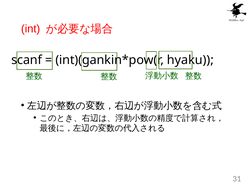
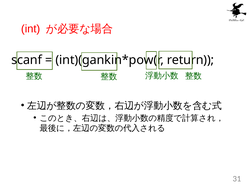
hyaku: hyaku -> return (190, 60)
